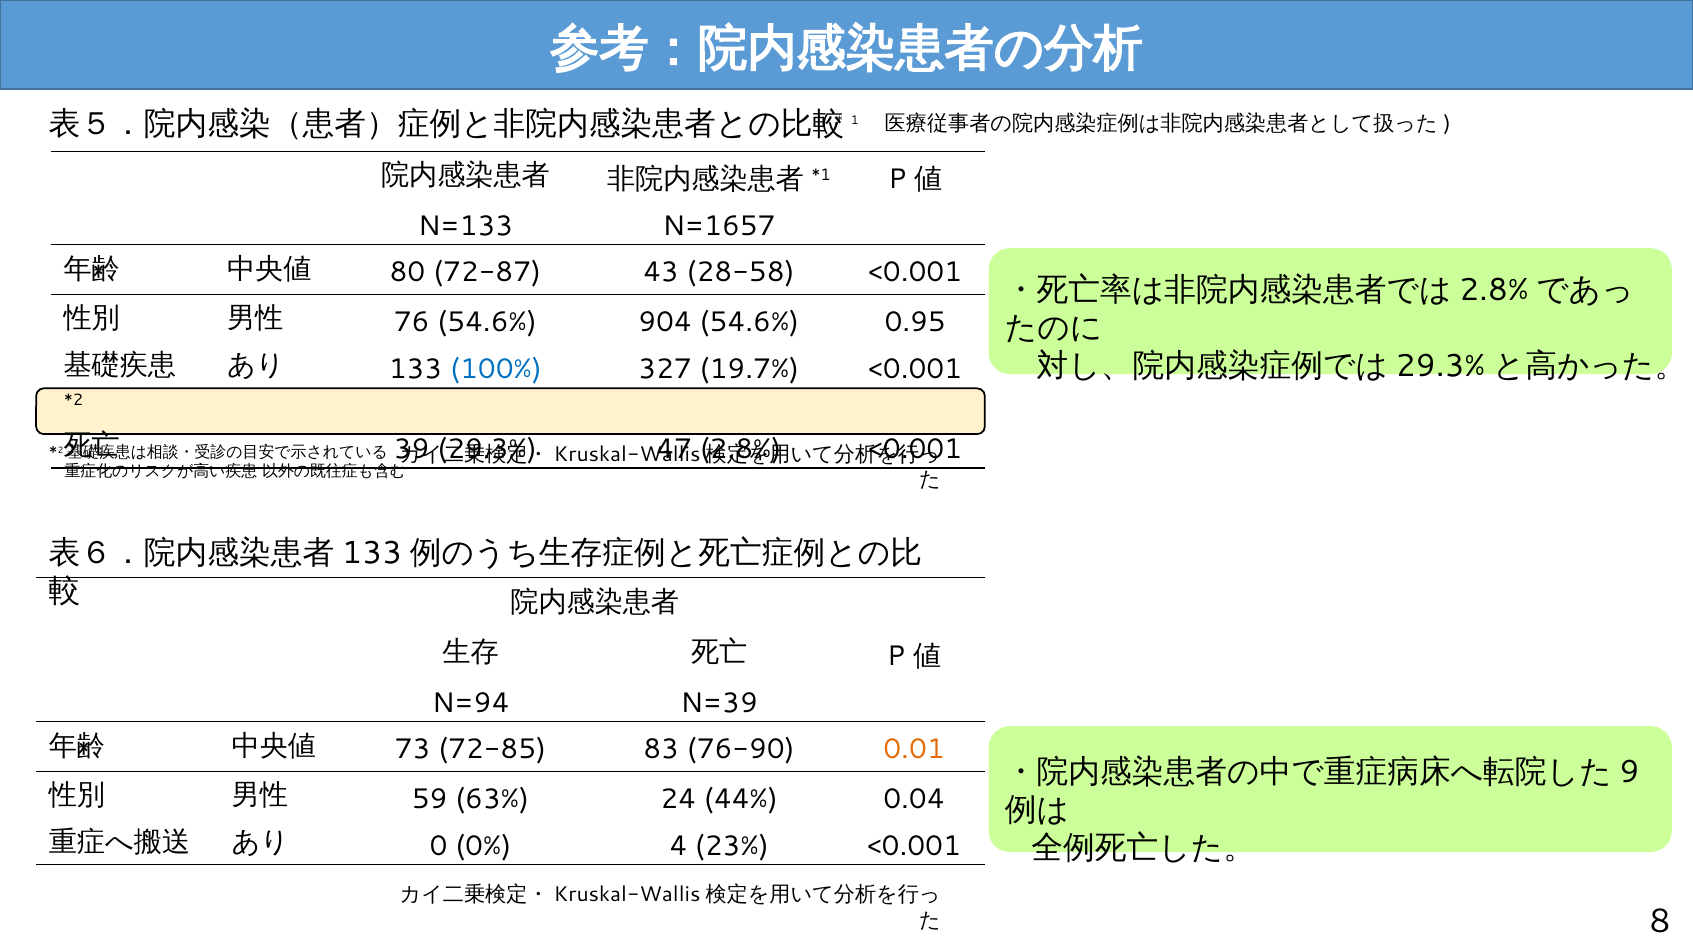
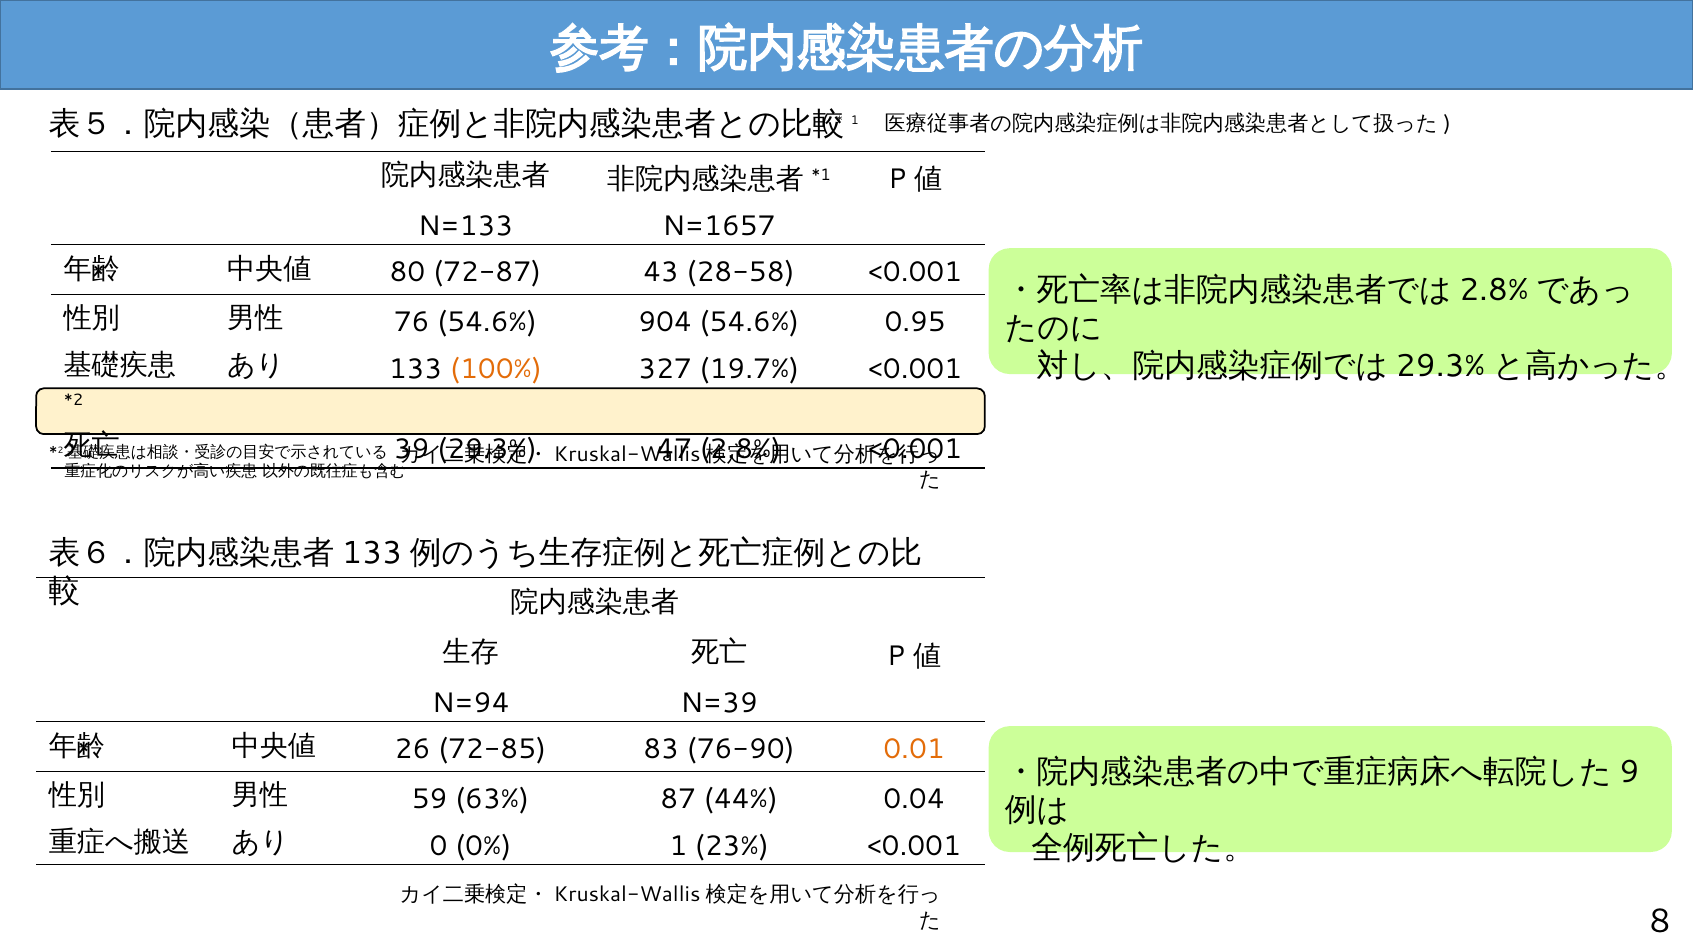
100% colour: blue -> orange (496, 369)
73: 73 -> 26 (413, 750)
24: 24 -> 87 (678, 799)
0% 4: 4 -> 1 (678, 846)
